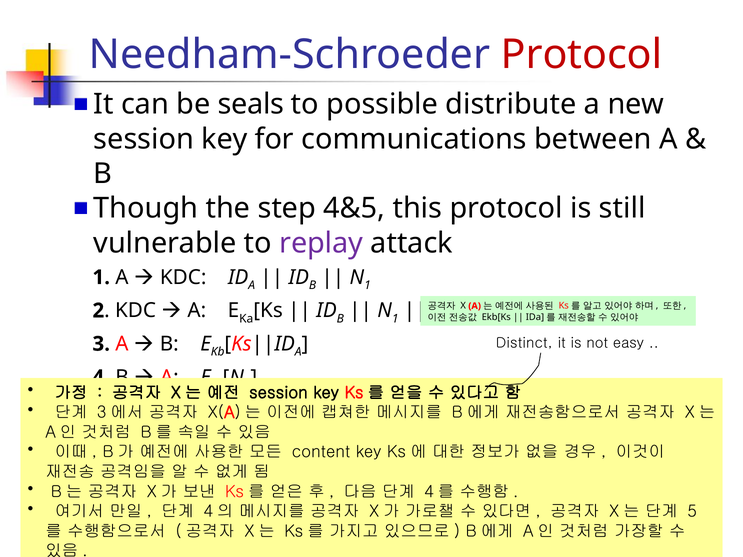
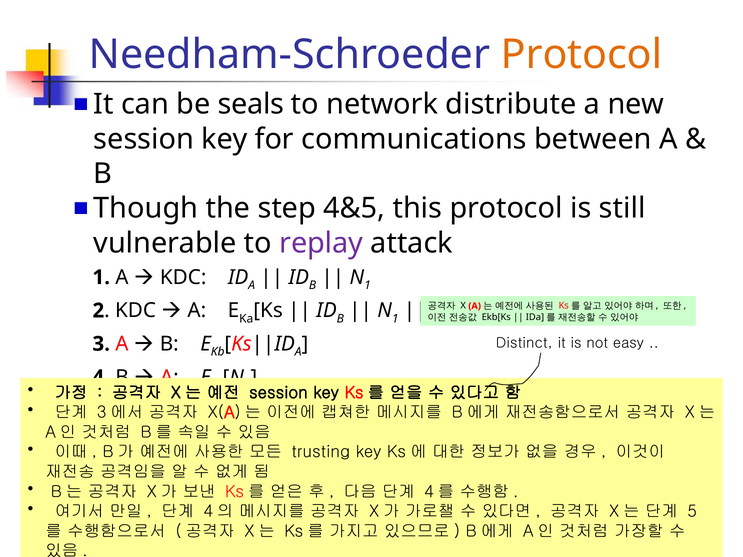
Protocol colour: red -> orange (582, 55)
possible: possible -> network (382, 104)
content: content -> trusting (321, 452)
